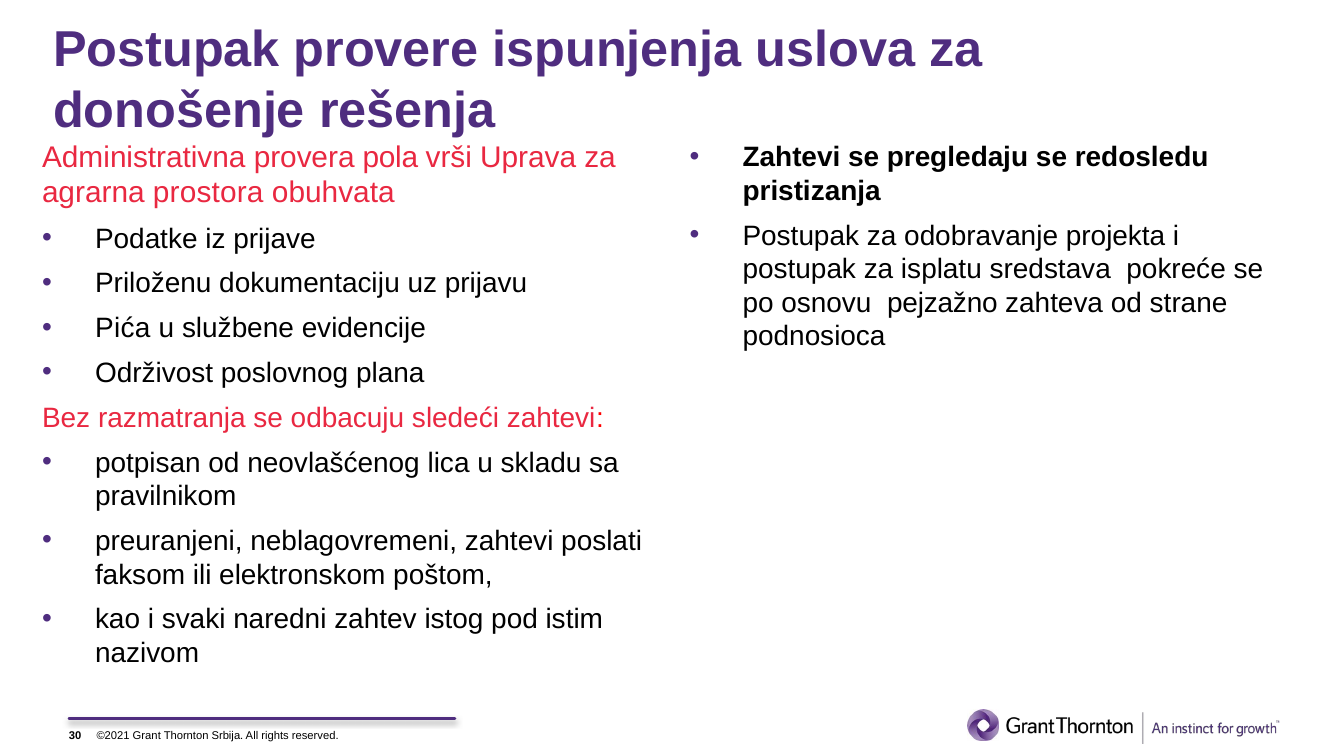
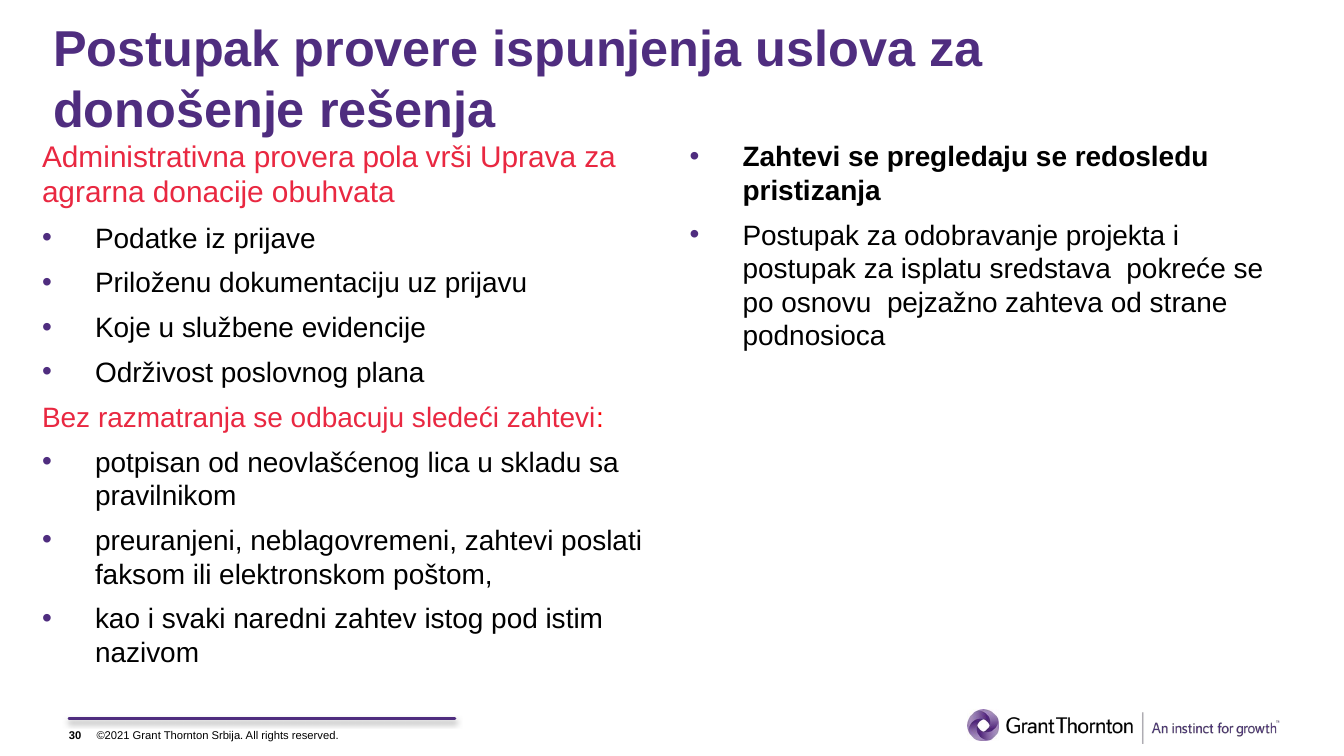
prostora: prostora -> donacije (208, 193)
Pića: Pića -> Koje (123, 328)
